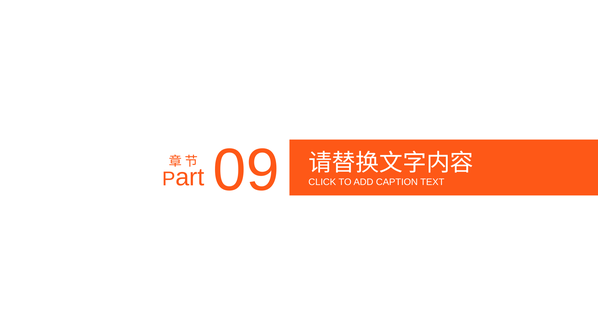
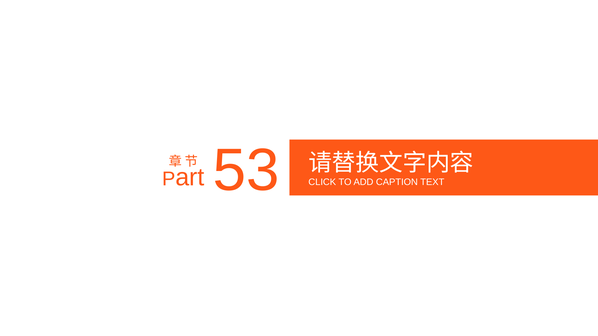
09: 09 -> 53 (246, 171)
